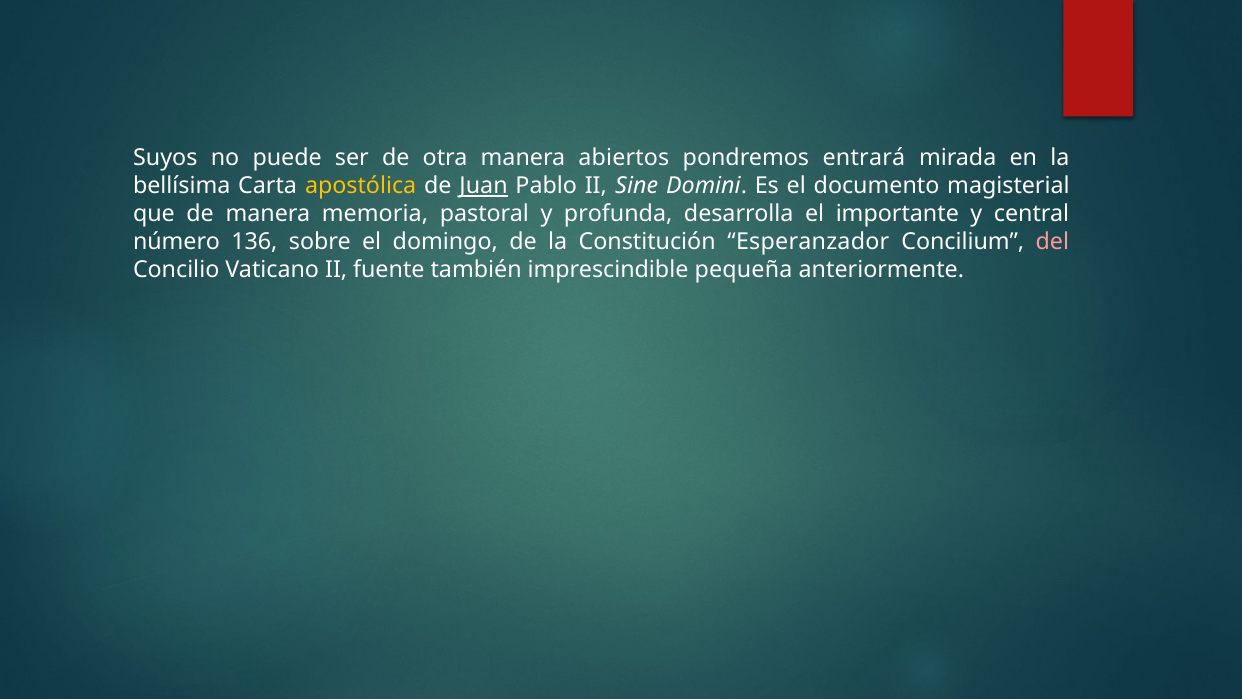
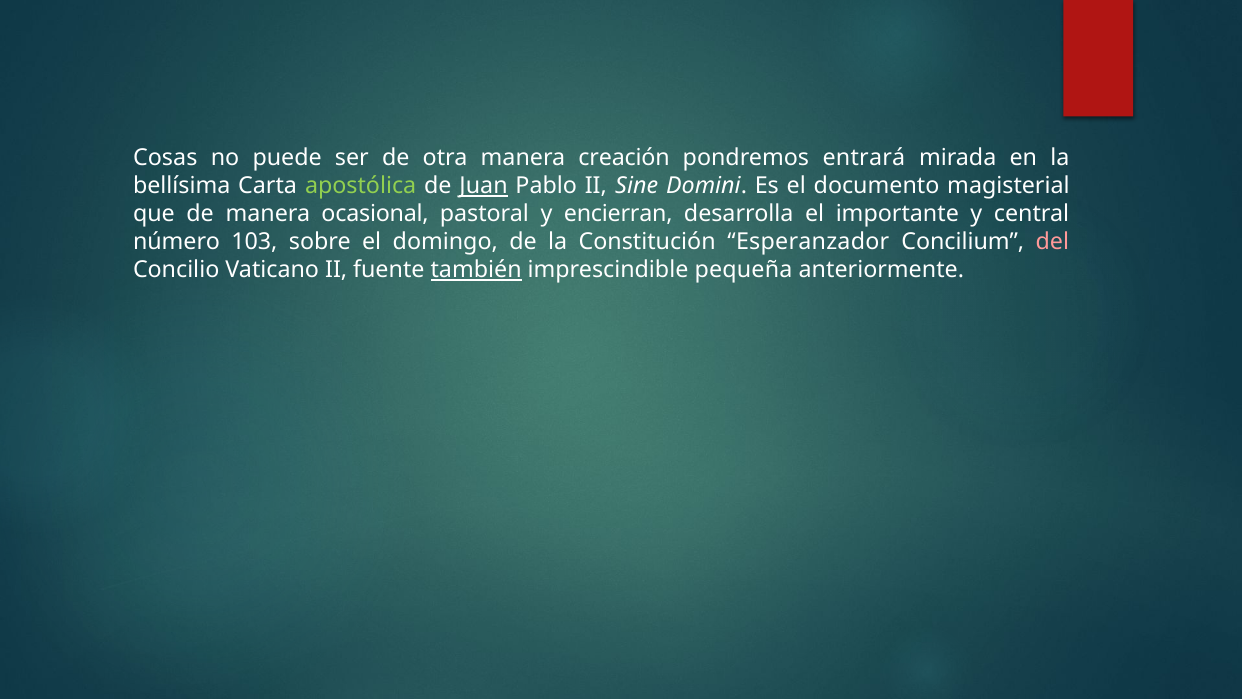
Suyos: Suyos -> Cosas (165, 158)
abiertos: abiertos -> creación (624, 158)
apostólica colour: yellow -> light green (361, 186)
memoria: memoria -> ocasional (375, 214)
profunda: profunda -> encierran (618, 214)
136: 136 -> 103 (254, 242)
también underline: none -> present (476, 270)
